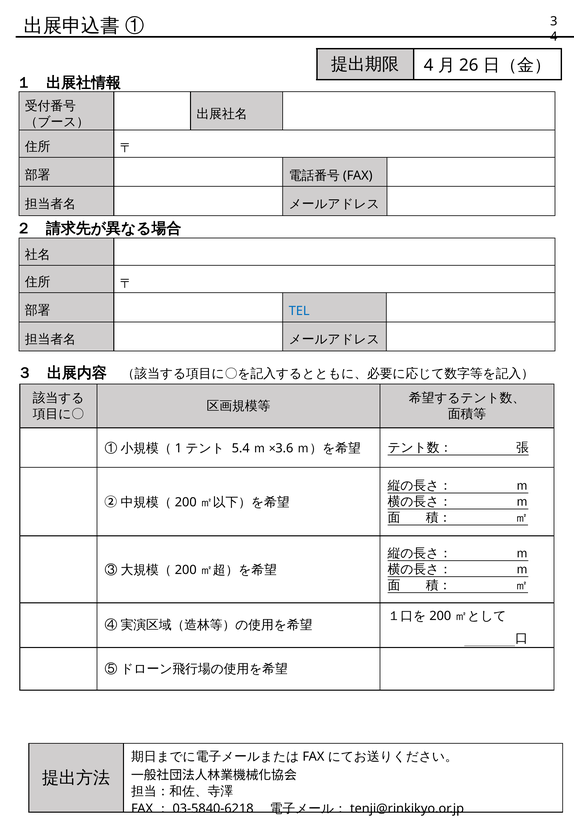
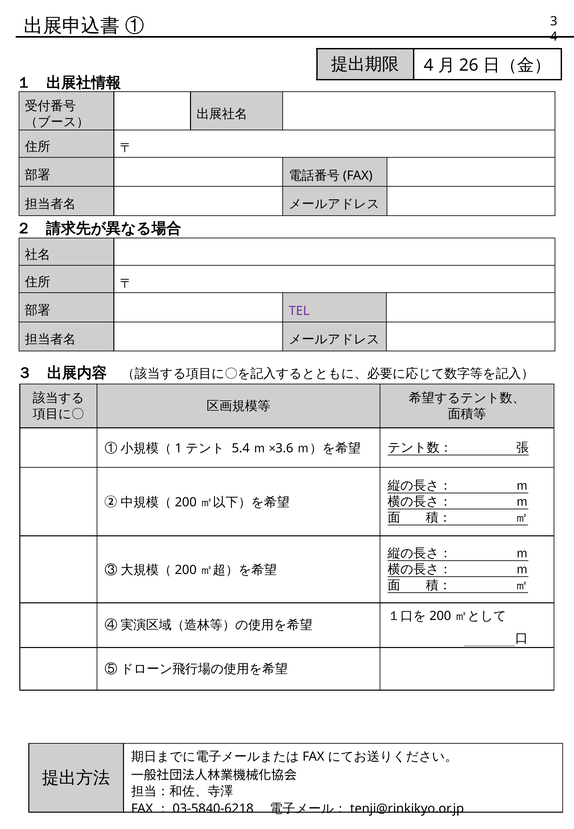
TEL colour: blue -> purple (299, 311)
